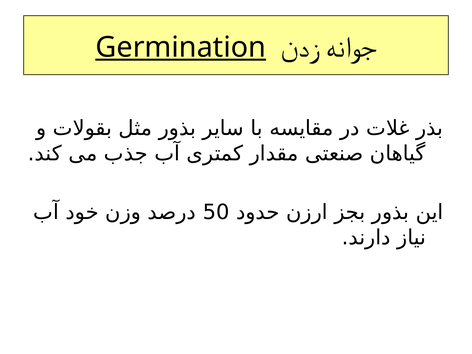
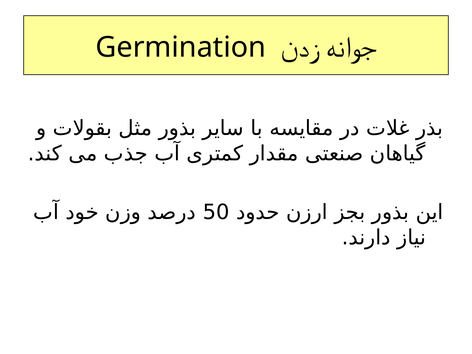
Germination underline: present -> none (181, 47)
